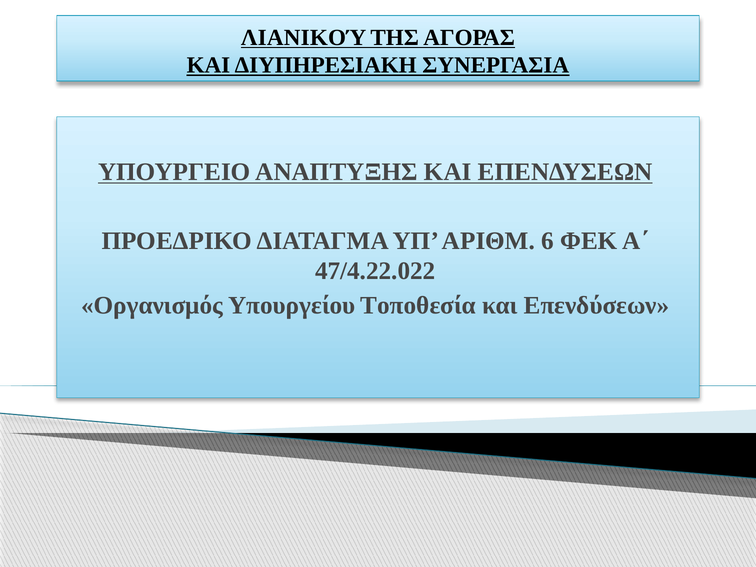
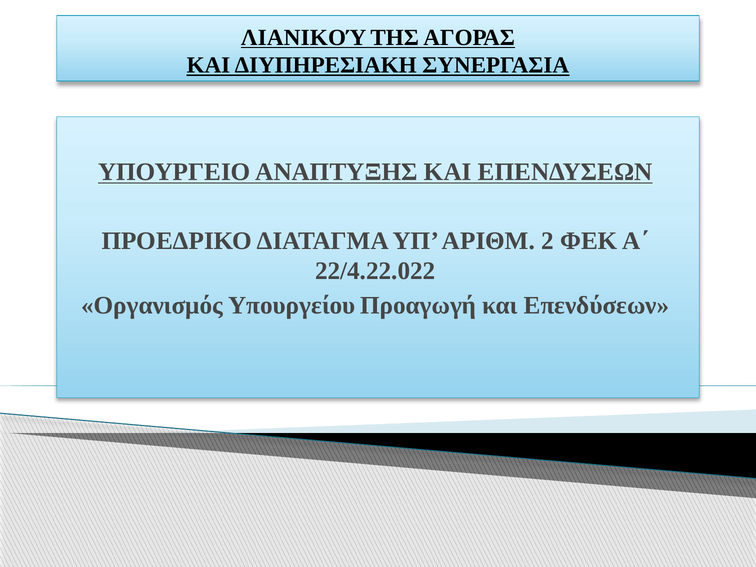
6: 6 -> 2 (548, 241)
47/4.22.022: 47/4.22.022 -> 22/4.22.022 (375, 271)
Τοποθεσία: Τοποθεσία -> Προαγωγή (418, 305)
